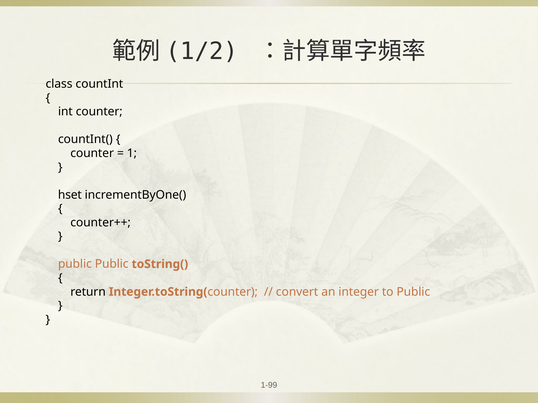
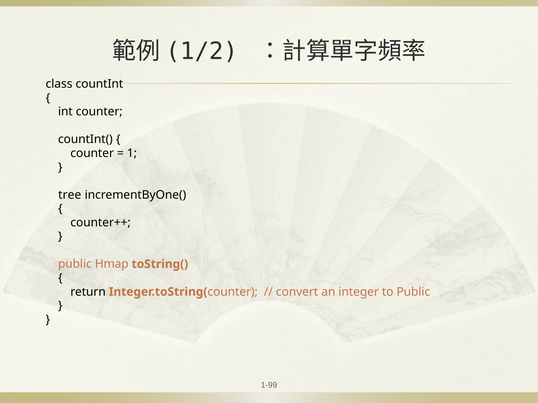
hset: hset -> tree (70, 195)
public Public: Public -> Hmap (112, 264)
